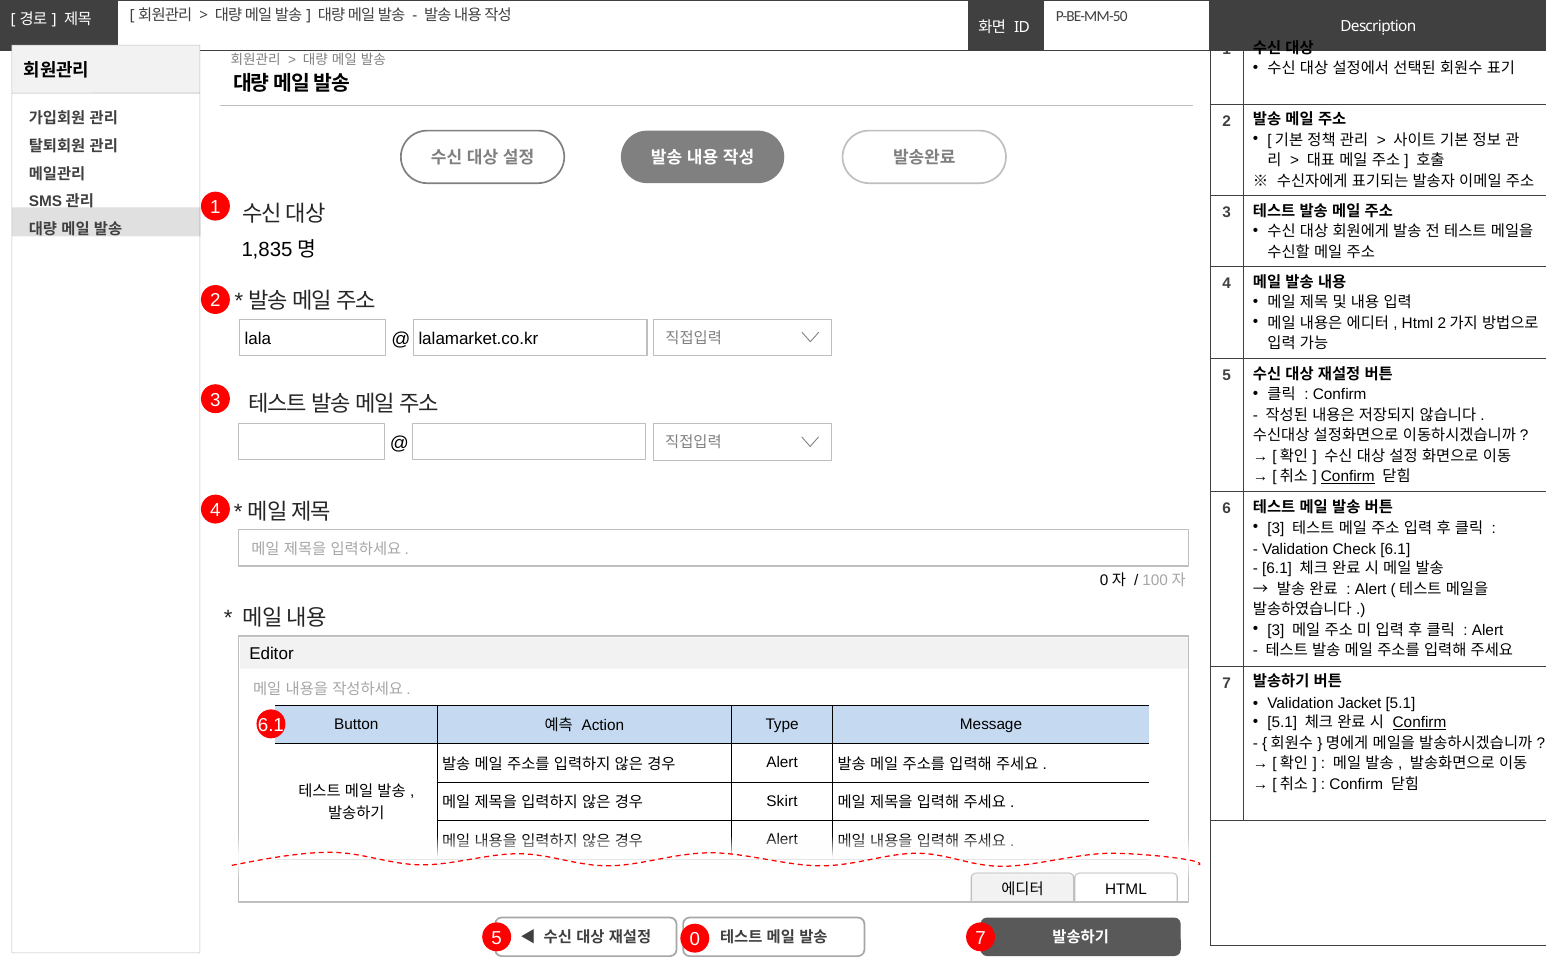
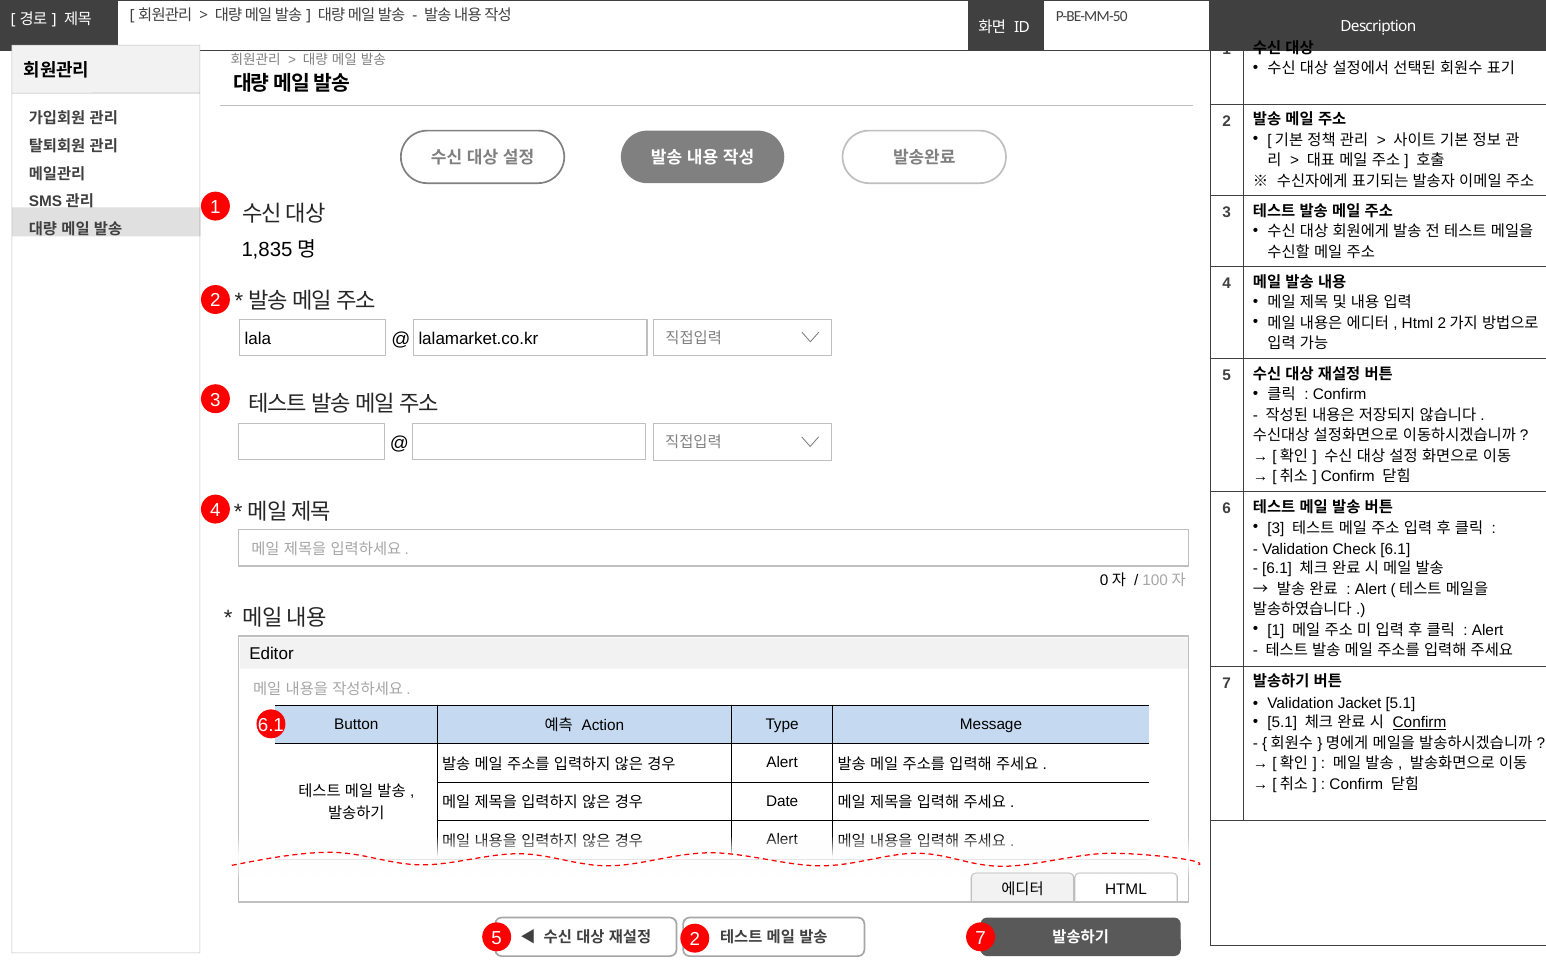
Confirm underline: present -> none (1348, 477)
3: 3 -> 1 (1276, 630)
Skirt: Skirt -> Date (782, 802)
5 0: 0 -> 2 (695, 940)
